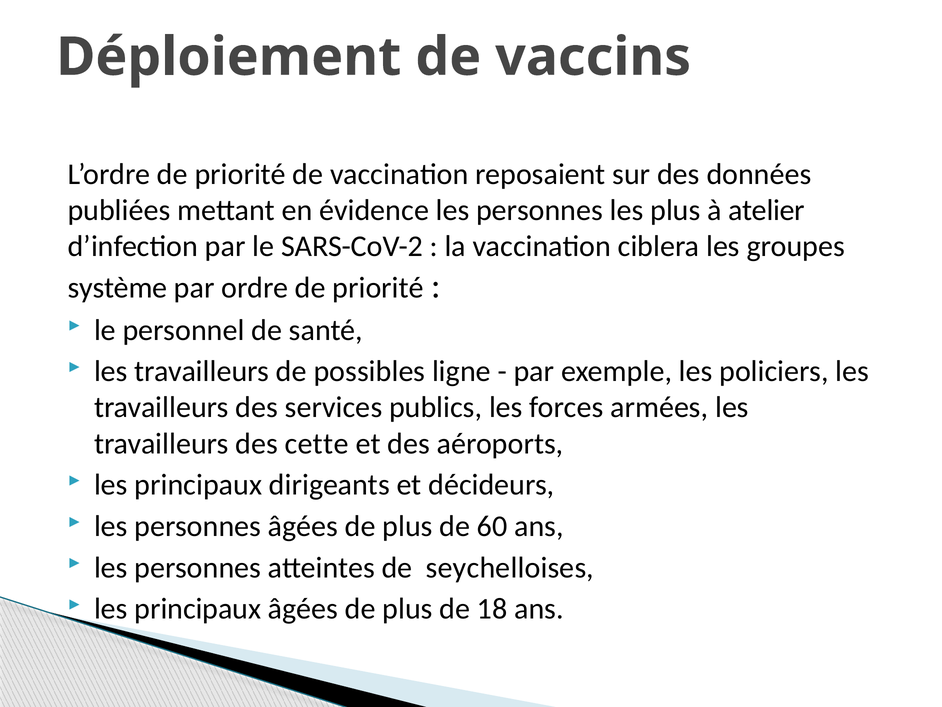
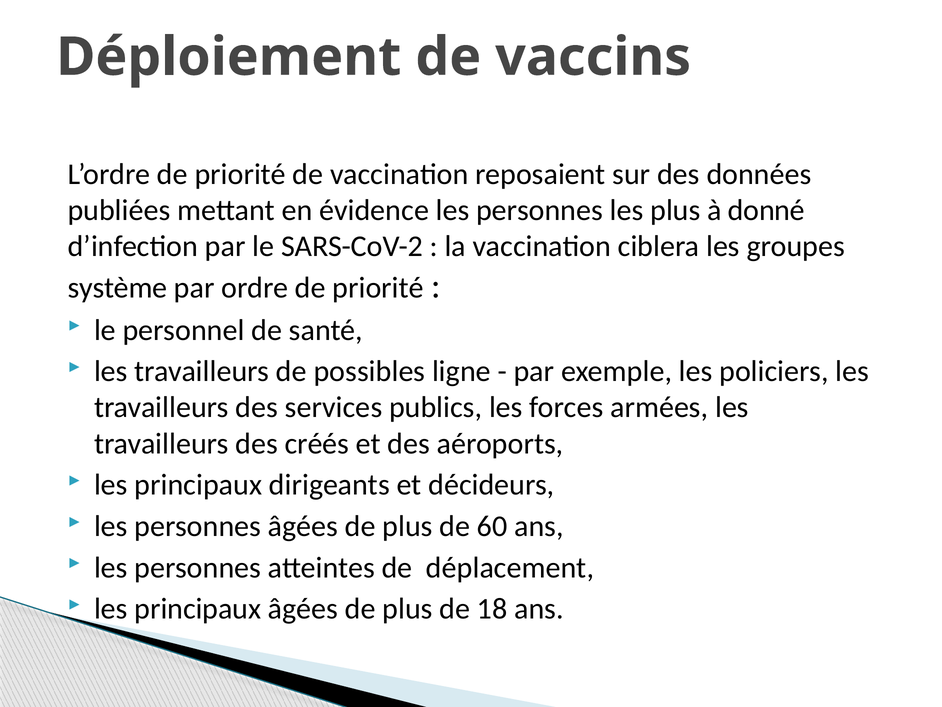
atelier: atelier -> donné (766, 210)
cette: cette -> créés (317, 443)
seychelloises: seychelloises -> déplacement (510, 567)
